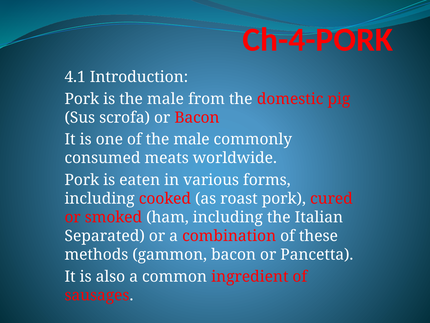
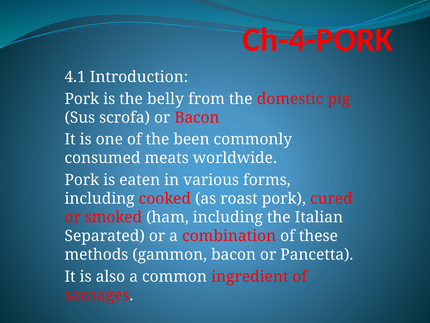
is the male: male -> belly (165, 99)
of the male: male -> been (191, 139)
